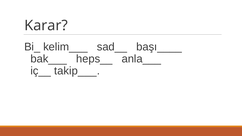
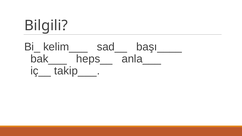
Karar: Karar -> Bilgili (46, 26)
